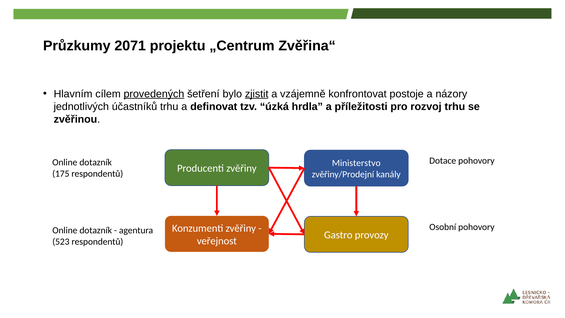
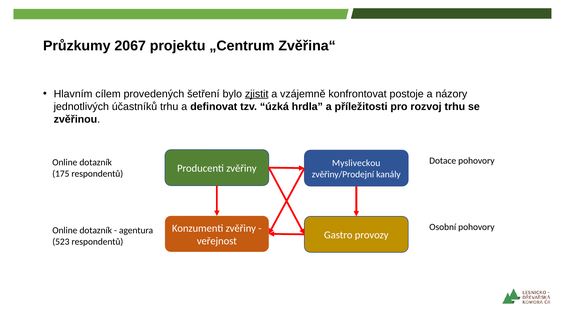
2071: 2071 -> 2067 (130, 46)
provedených underline: present -> none (154, 94)
Ministerstvo: Ministerstvo -> Mysliveckou (356, 163)
